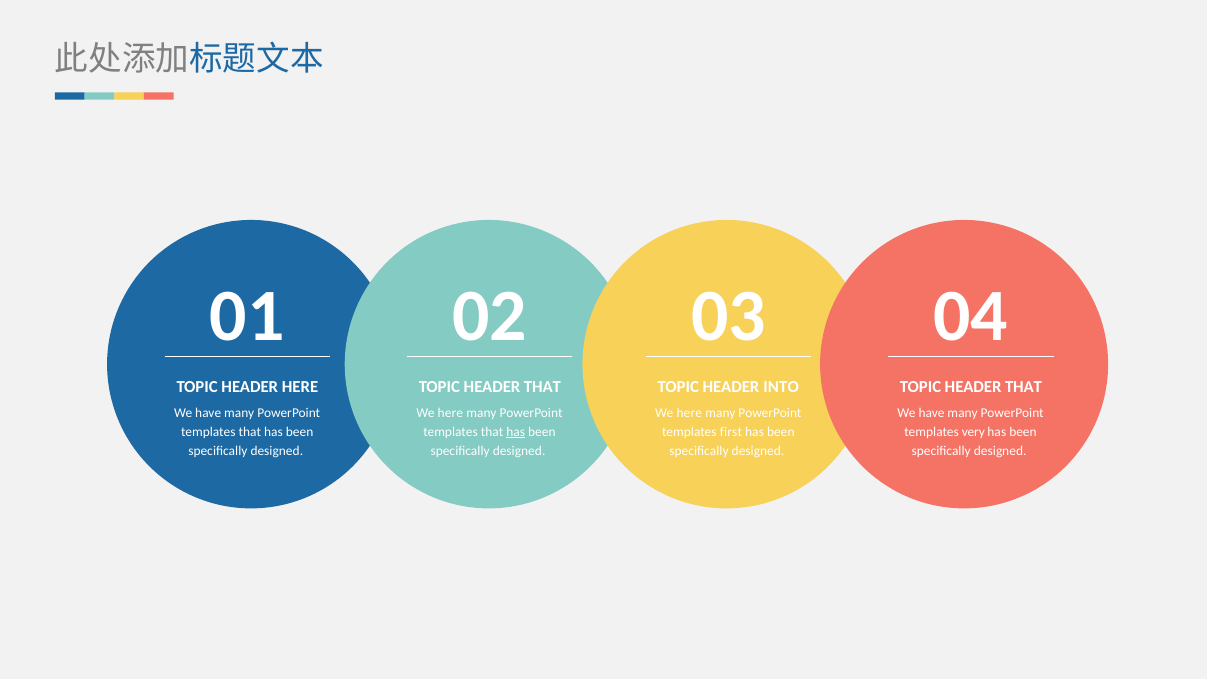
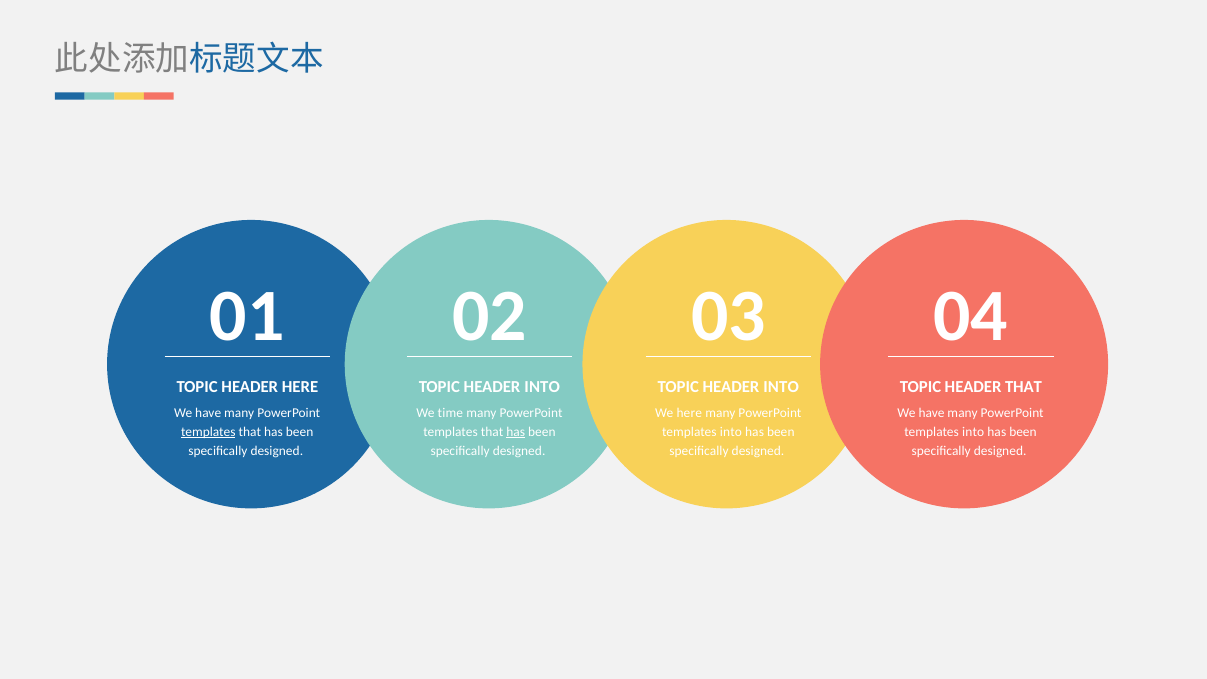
THAT: THAT -> INTO (542, 387)
here: here -> time (450, 413)
templates underline: none -> present (208, 432)
first: first -> into (731, 432)
very: very -> into (973, 432)
